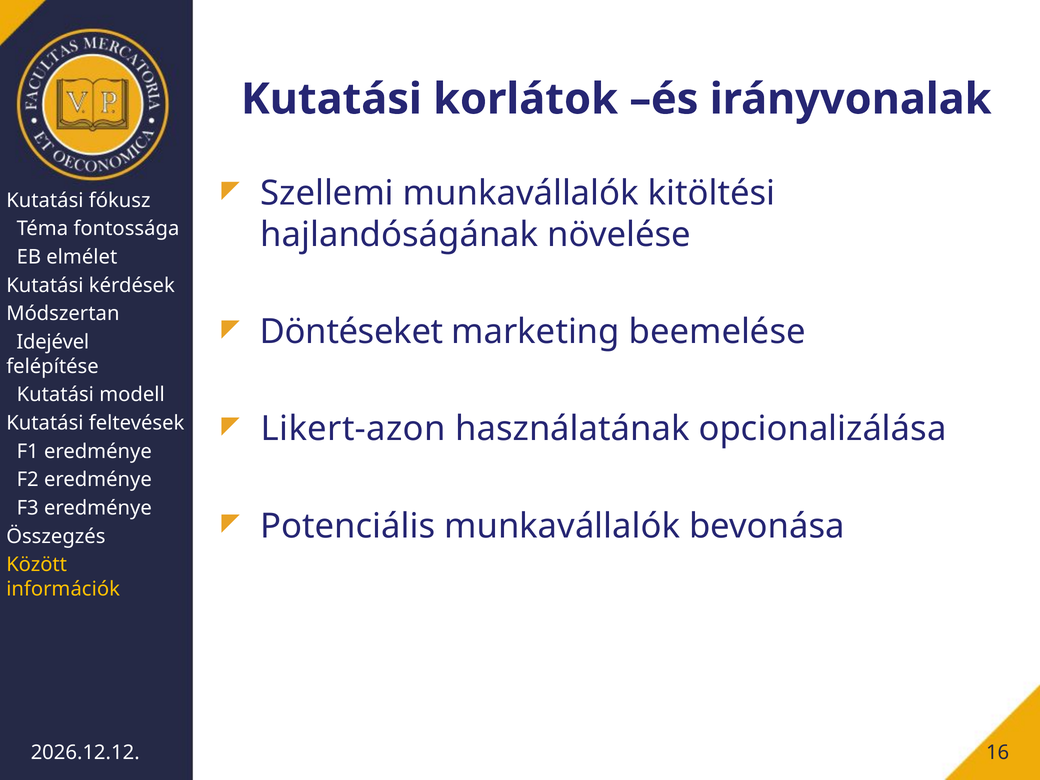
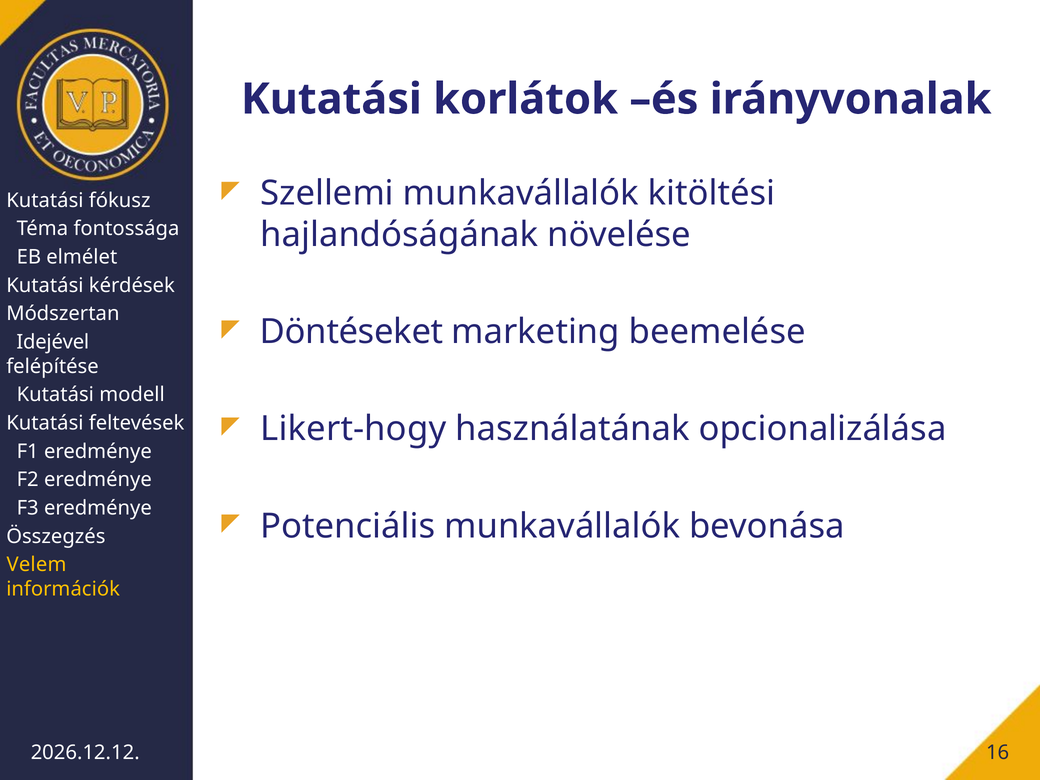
Likert-azon: Likert-azon -> Likert-hogy (353, 429)
Között: Között -> Velem (36, 565)
